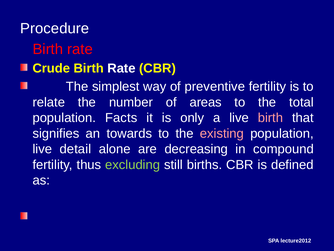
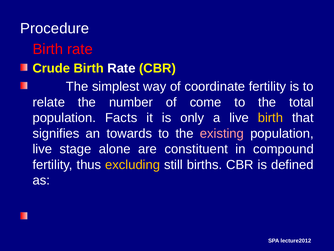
preventive: preventive -> coordinate (215, 86)
areas: areas -> come (206, 102)
birth colour: pink -> yellow (270, 118)
detail: detail -> stage (75, 149)
decreasing: decreasing -> constituent (196, 149)
excluding colour: light green -> yellow (133, 164)
